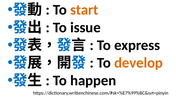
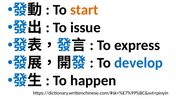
develop colour: orange -> blue (139, 63)
